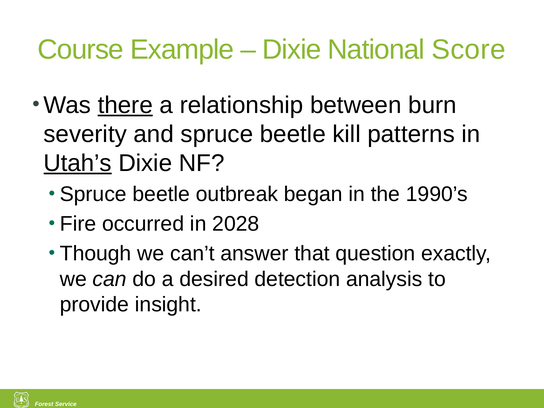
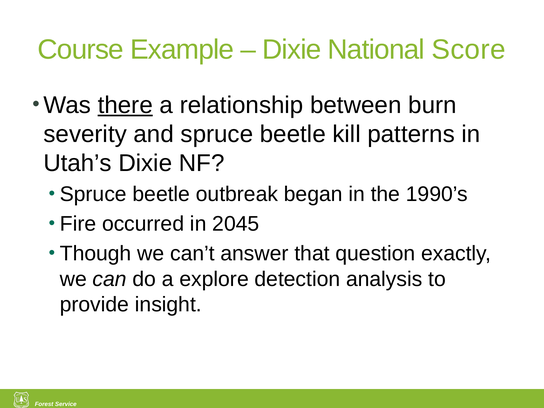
Utah’s underline: present -> none (78, 163)
2028: 2028 -> 2045 (236, 224)
desired: desired -> explore (214, 279)
